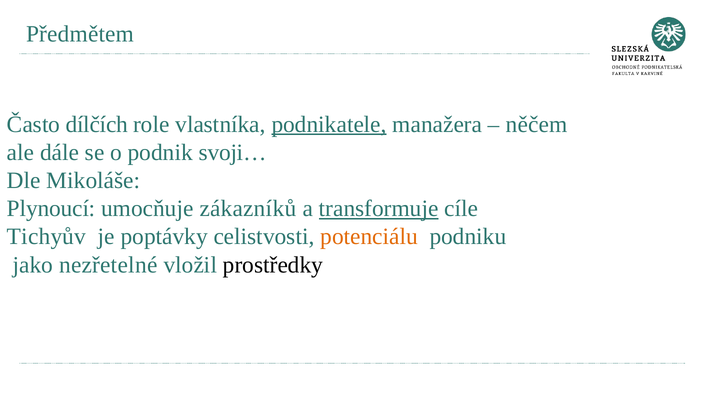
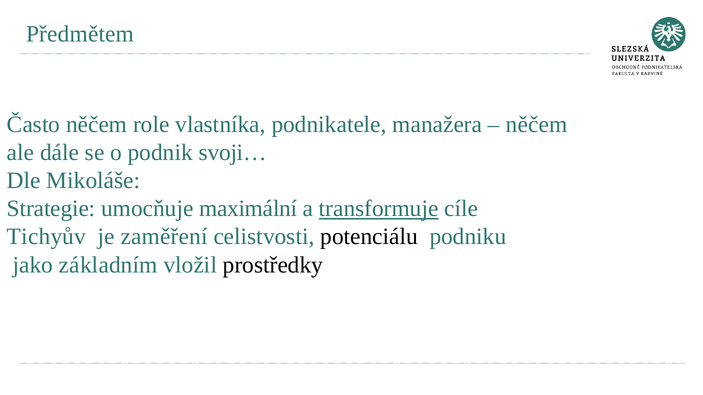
Často dílčích: dílčích -> něčem (97, 125)
podnikatele underline: present -> none (329, 125)
Plynoucí: Plynoucí -> Strategie (51, 209)
zákazníků: zákazníků -> maximální (248, 209)
poptávky: poptávky -> zaměření (164, 237)
potenciálu colour: orange -> black (369, 237)
nezřetelné: nezřetelné -> základním (108, 265)
